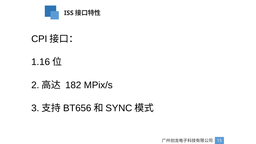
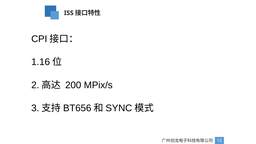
182: 182 -> 200 (73, 85)
